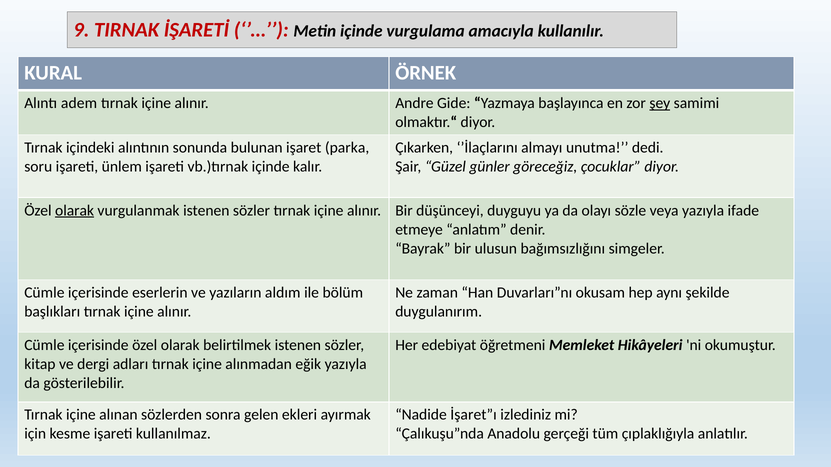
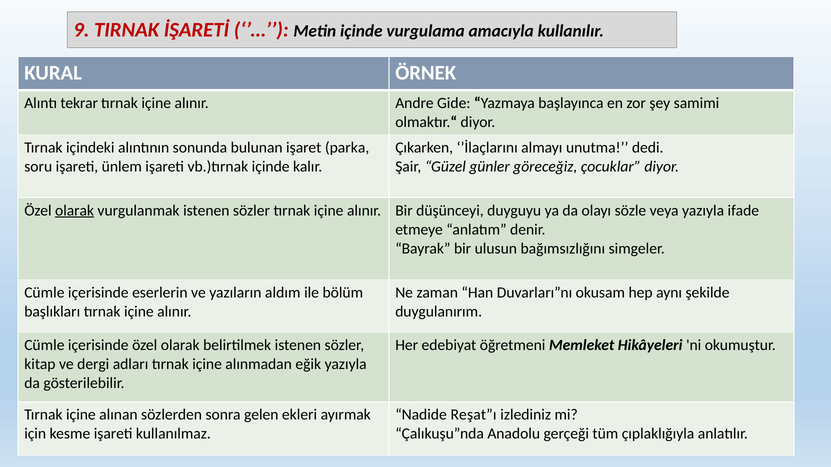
adem: adem -> tekrar (79, 103)
şey underline: present -> none (660, 103)
İşaret”ı: İşaret”ı -> Reşat”ı (473, 415)
